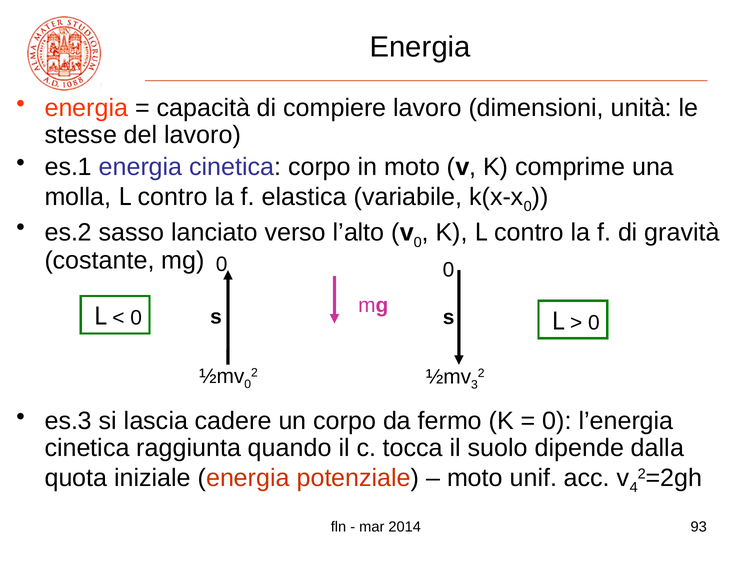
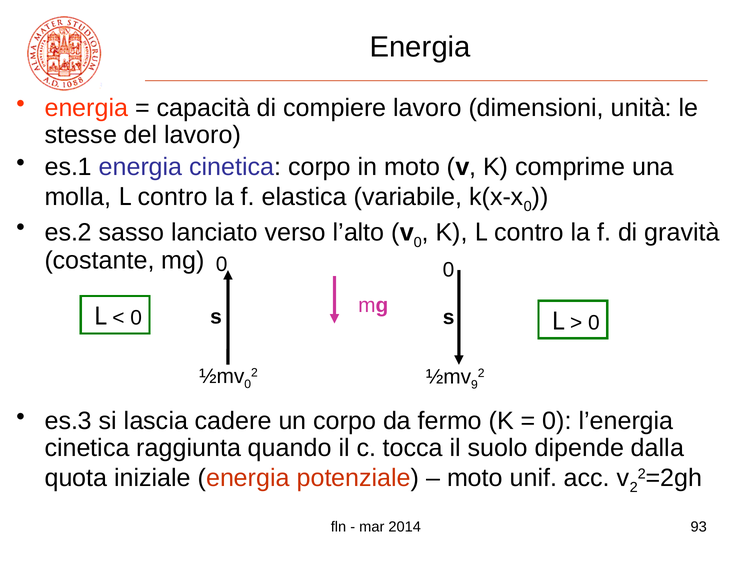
3: 3 -> 9 (474, 385)
v 4: 4 -> 2 (634, 488)
